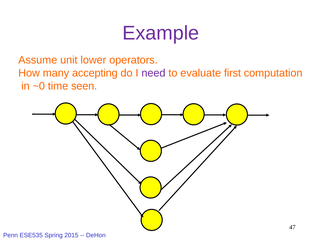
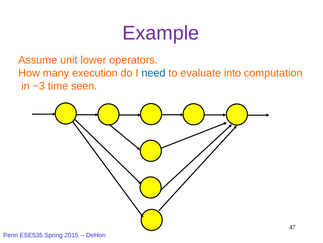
accepting: accepting -> execution (95, 73)
need colour: purple -> blue (153, 73)
first: first -> into (232, 73)
~0: ~0 -> ~3 (39, 86)
